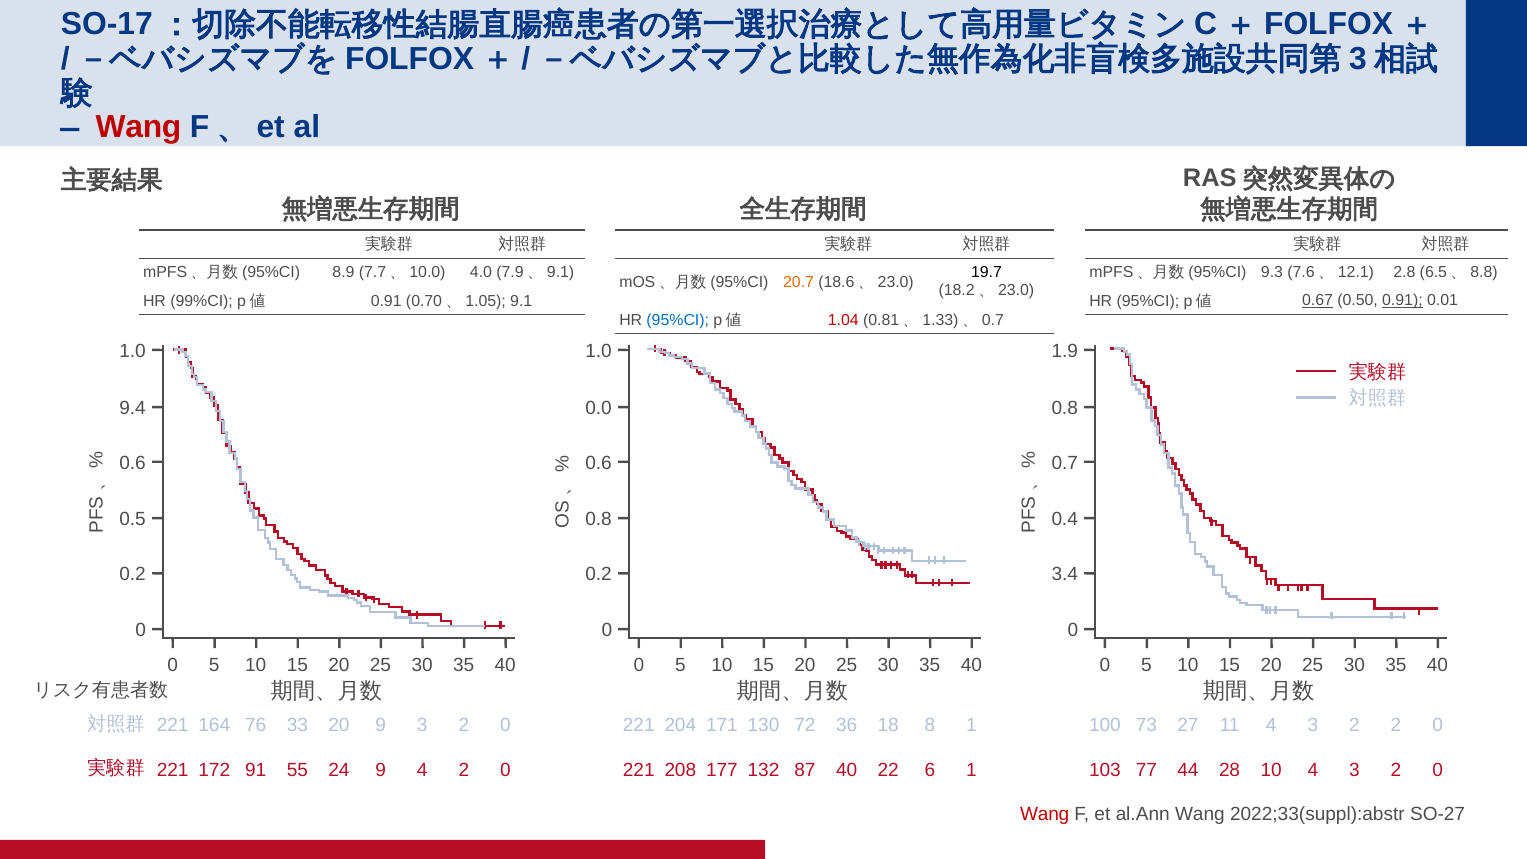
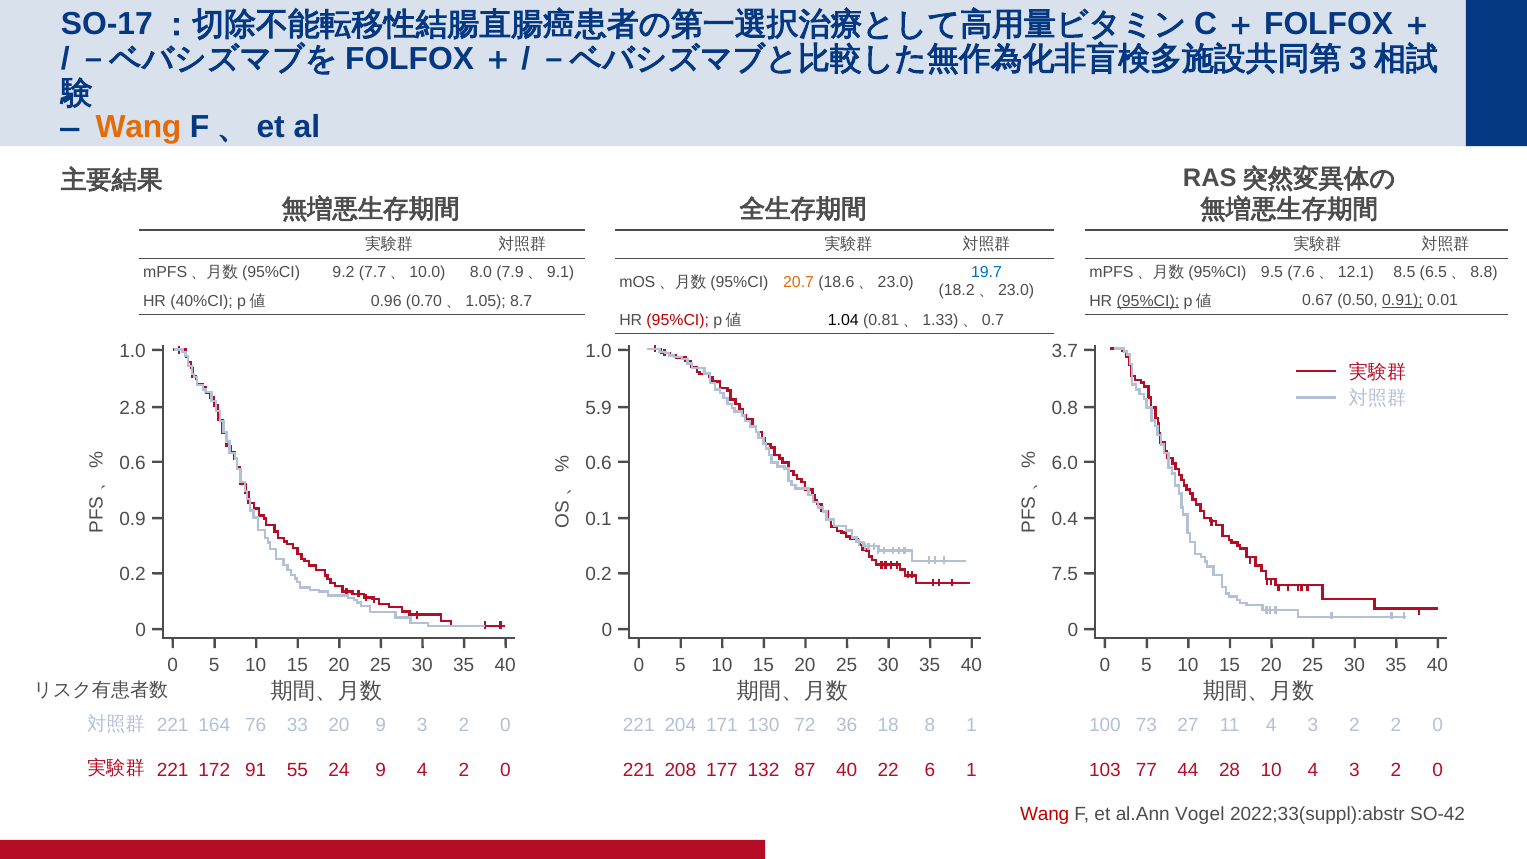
Wang colour: red -> orange (139, 127)
19.7 colour: black -> blue (986, 272)
8.9: 8.9 -> 9.2 (343, 273)
4.0: 4.0 -> 8.0 (481, 273)
9.3: 9.3 -> 9.5 (1272, 273)
2.8: 2.8 -> 8.5 (1404, 273)
99%CI: 99%CI -> 40%CI (202, 301)
0.91: 0.91 -> 0.96 (386, 301)
9.1: 9.1 -> 8.7 (521, 301)
95%CI underline: none -> present (1148, 301)
0.67 underline: present -> none (1318, 301)
95%CI colour: blue -> red (678, 320)
1.04 colour: red -> black (843, 320)
1.9: 1.9 -> 3.7 (1065, 351)
9.4: 9.4 -> 2.8 (133, 408)
0.0: 0.0 -> 5.9 (599, 408)
0.7: 0.7 -> 6.0 (1065, 463)
0.5: 0.5 -> 0.9 (133, 519)
0.8: 0.8 -> 0.1 (599, 519)
3.4: 3.4 -> 7.5 (1065, 574)
al.Ann Wang: Wang -> Vogel (1200, 814)
SO-27: SO-27 -> SO-42 (1438, 814)
